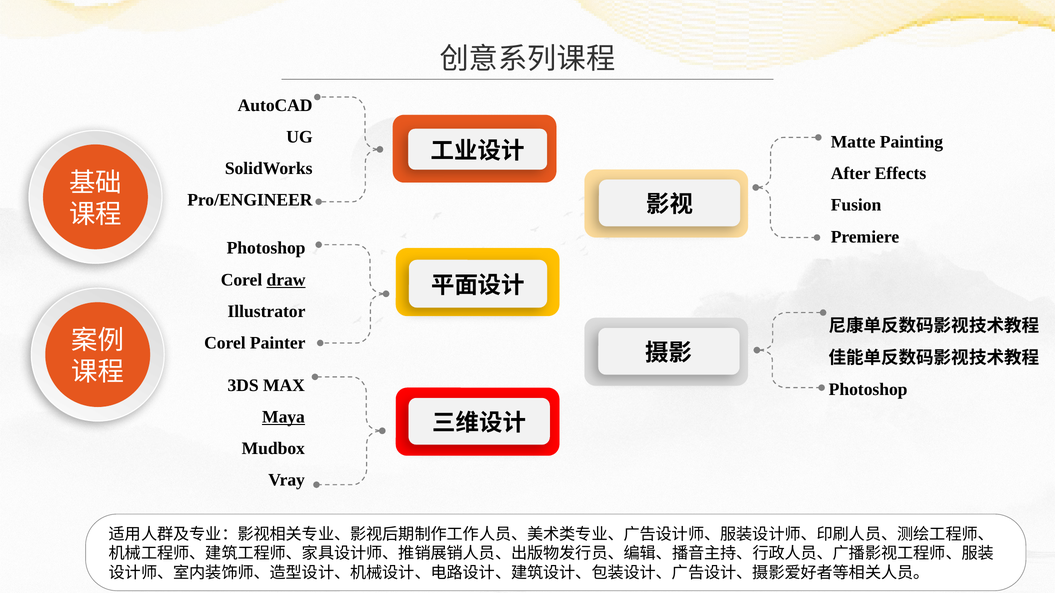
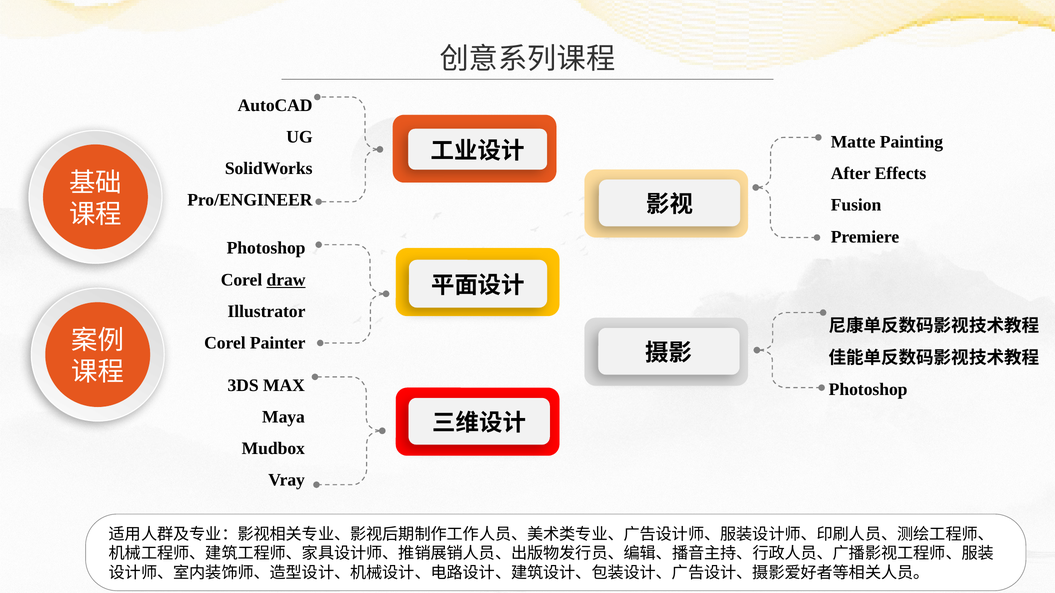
Maya underline: present -> none (284, 417)
